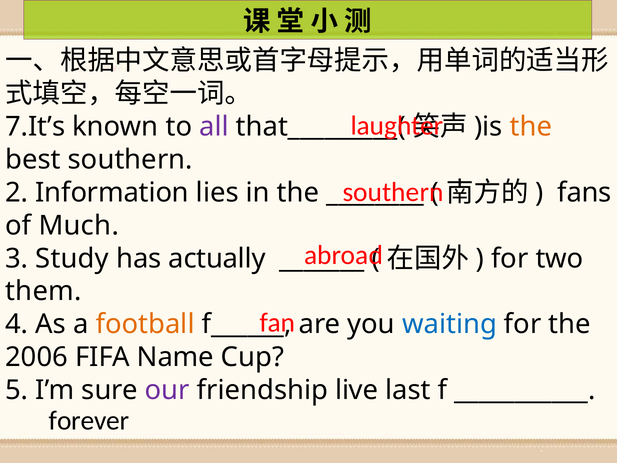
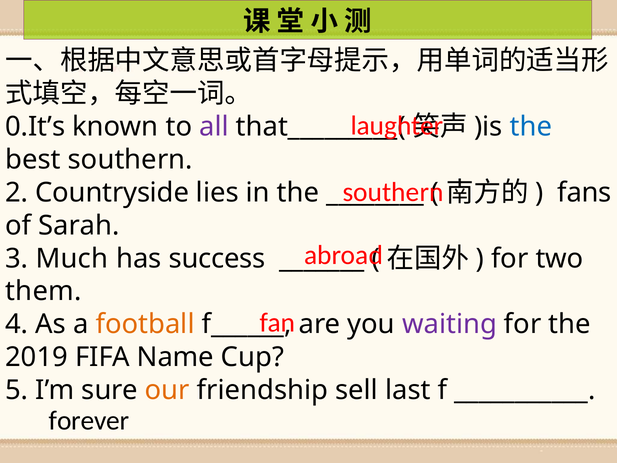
7.It’s: 7.It’s -> 0.It’s (35, 127)
the colour: orange -> blue (531, 127)
Information: Information -> Countryside (112, 192)
Much: Much -> Sarah (79, 225)
Study: Study -> Much (72, 258)
actually: actually -> success (217, 258)
waiting colour: blue -> purple (449, 324)
2006: 2006 -> 2019 (37, 357)
our colour: purple -> orange (167, 390)
live: live -> sell (357, 390)
